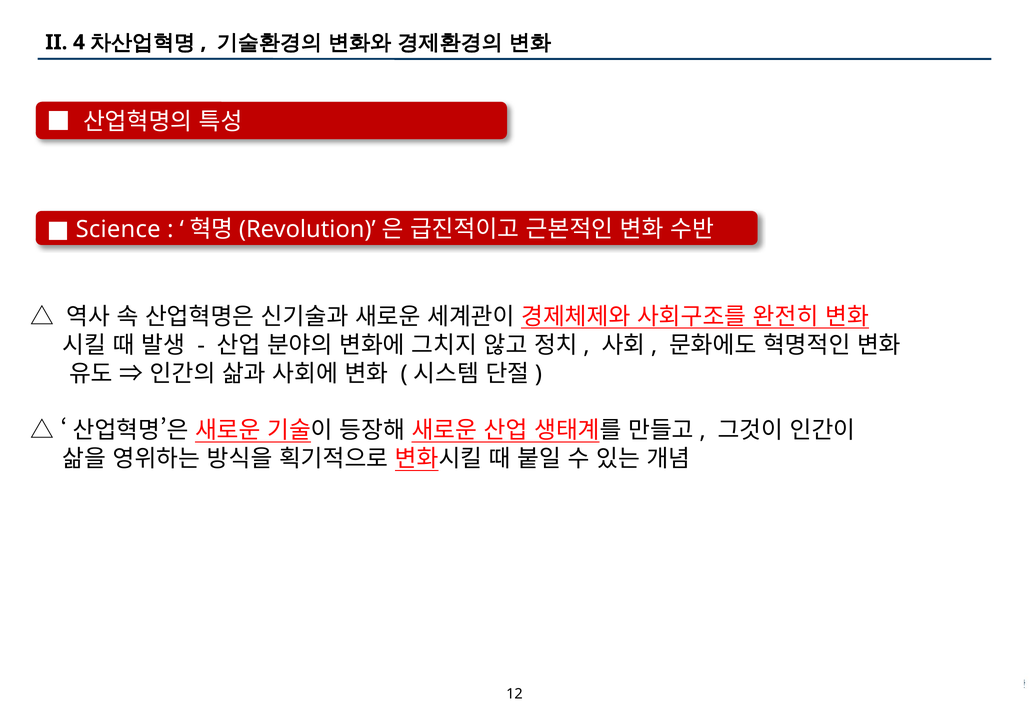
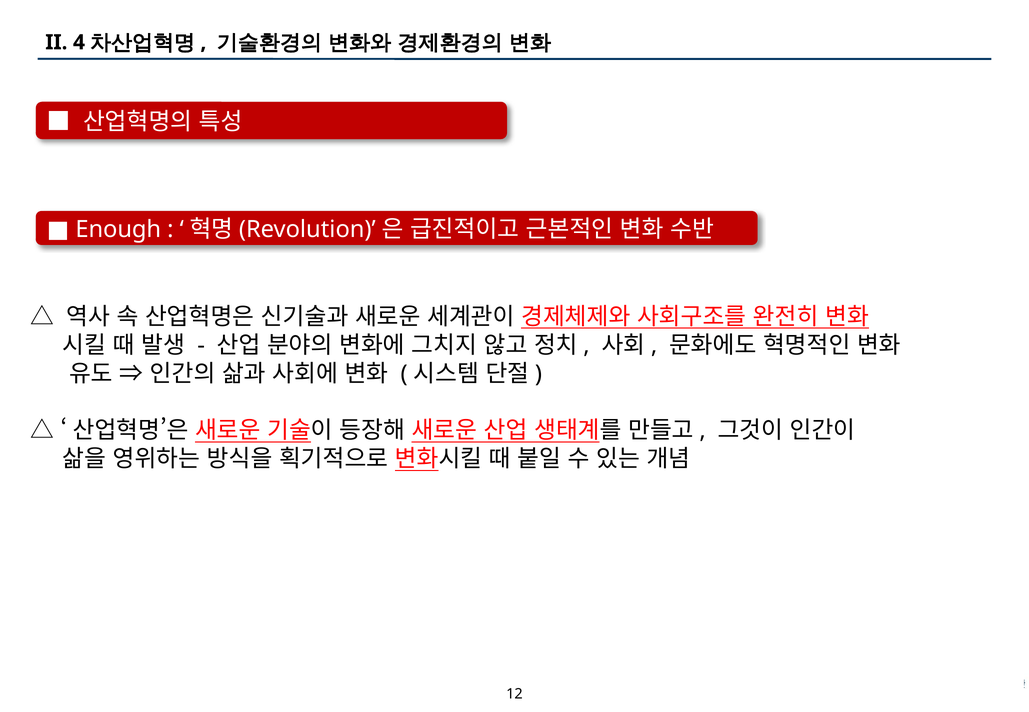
Science: Science -> Enough (118, 230)
